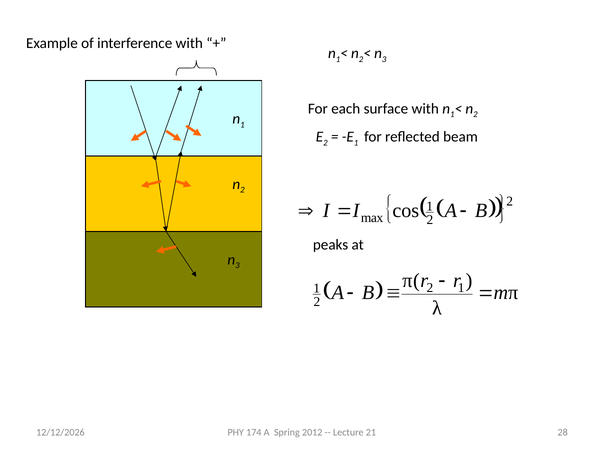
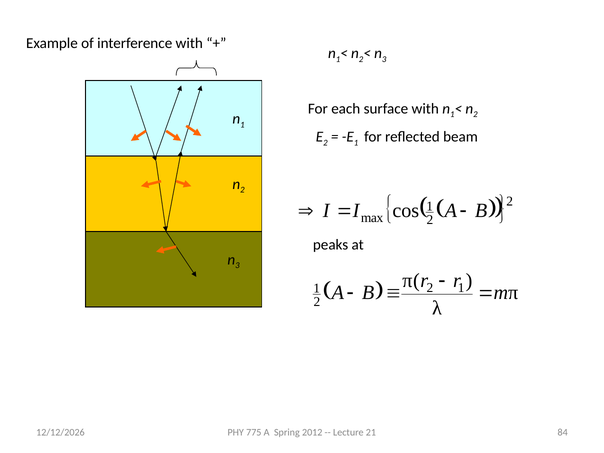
174: 174 -> 775 (254, 433)
28: 28 -> 84 (563, 433)
